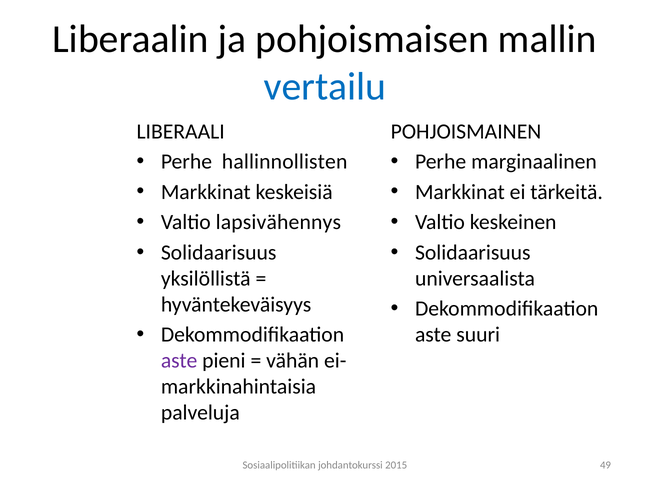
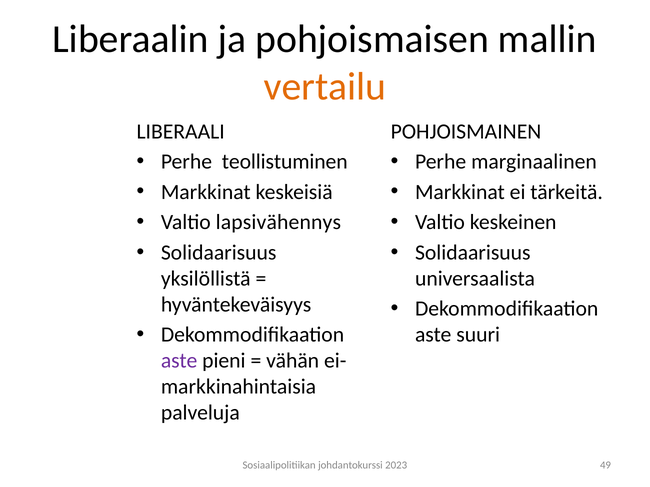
vertailu colour: blue -> orange (325, 87)
hallinnollisten: hallinnollisten -> teollistuminen (285, 162)
2015: 2015 -> 2023 (396, 466)
